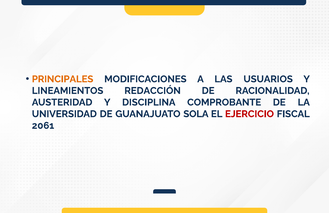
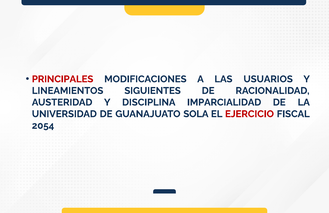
PRINCIPALES colour: orange -> red (63, 79)
REDACCIÓN: REDACCIÓN -> SIGUIENTES (153, 91)
COMPROBANTE: COMPROBANTE -> IMPARCIALIDAD (224, 102)
2061: 2061 -> 2054 (43, 126)
